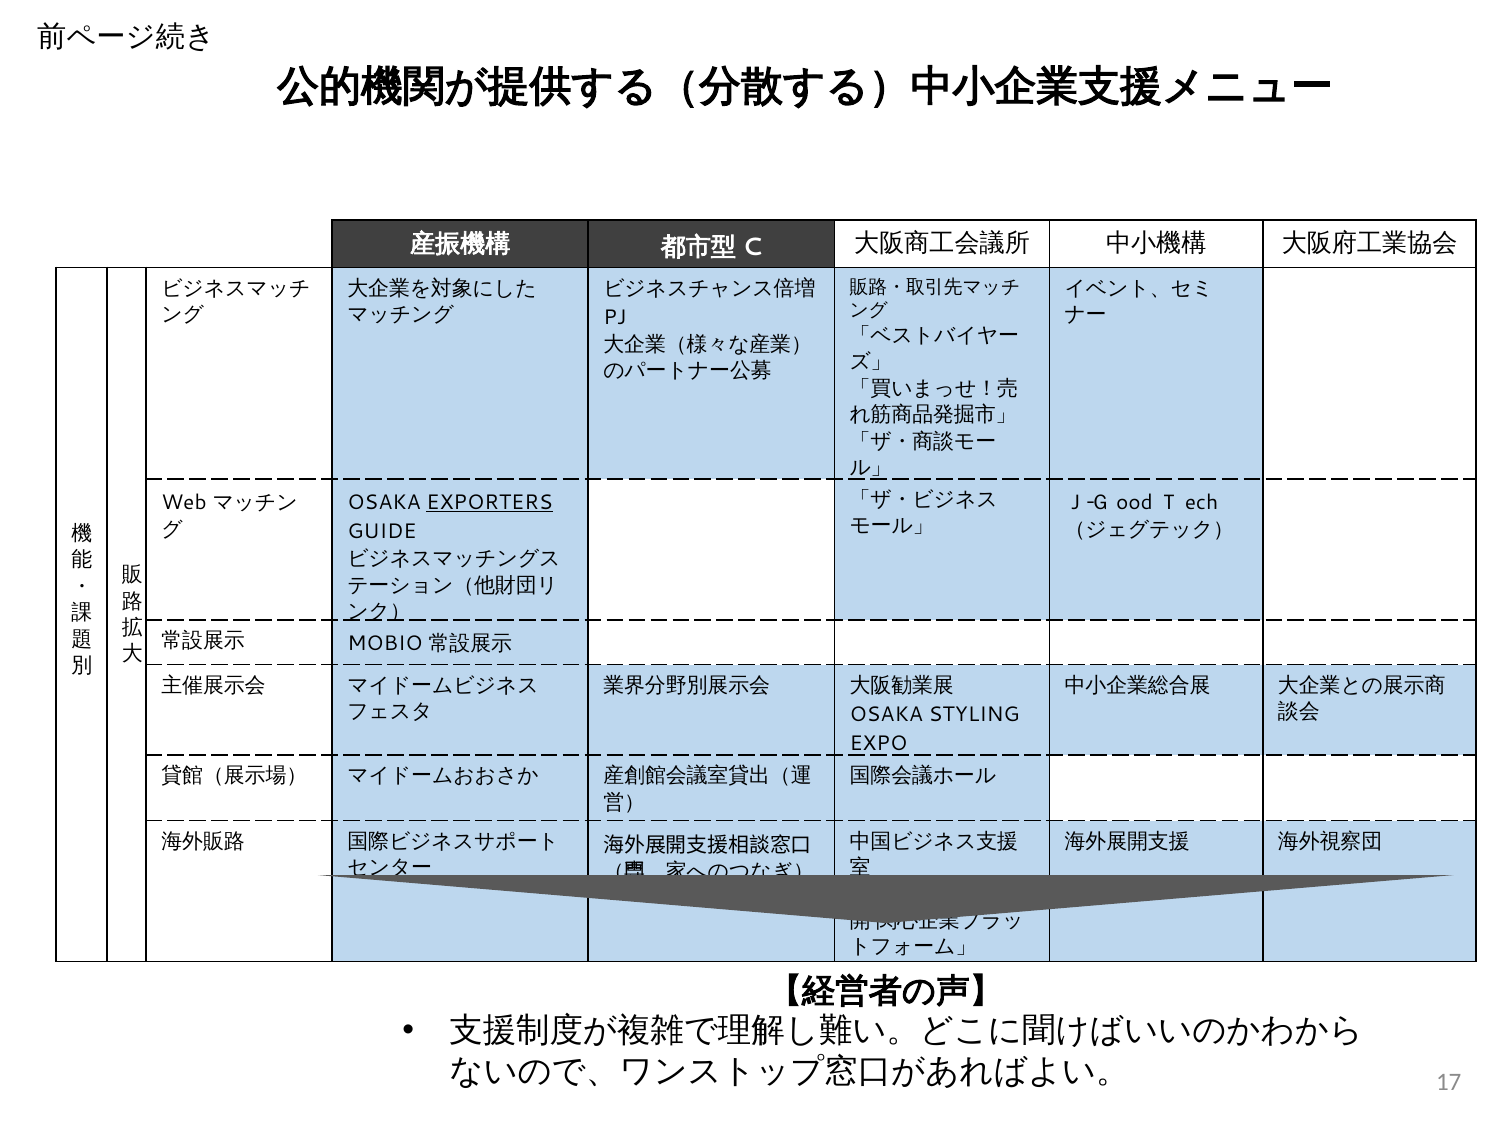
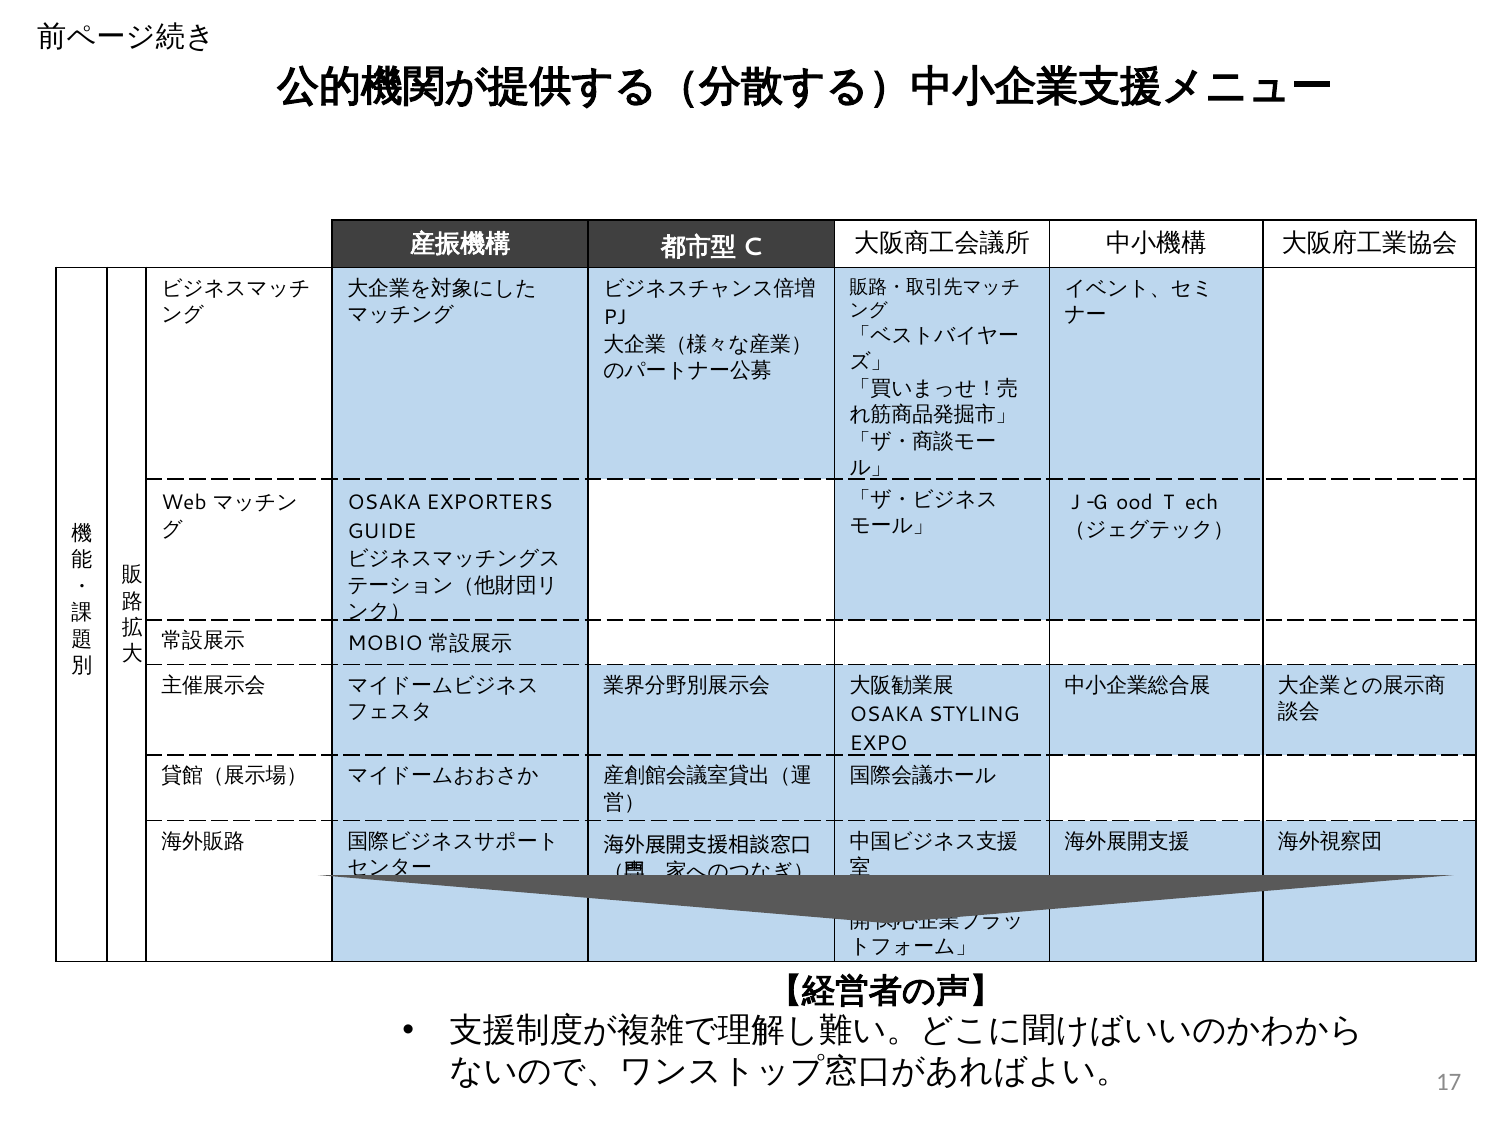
EXPORTERS underline: present -> none (490, 502)
